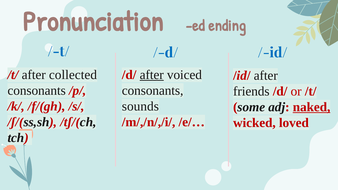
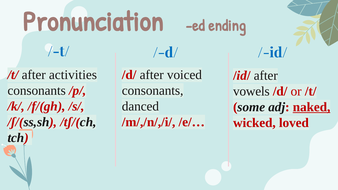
collected: collected -> activities (73, 75)
after underline: present -> none (152, 75)
friends: friends -> vowels (251, 91)
sounds: sounds -> danced (140, 106)
